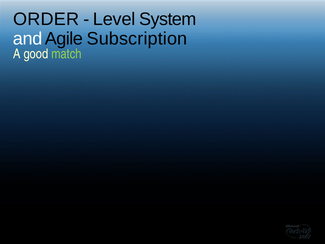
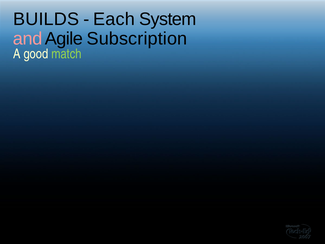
ORDER: ORDER -> BUILDS (46, 19)
Level: Level -> Each (114, 19)
and colour: white -> pink (28, 39)
